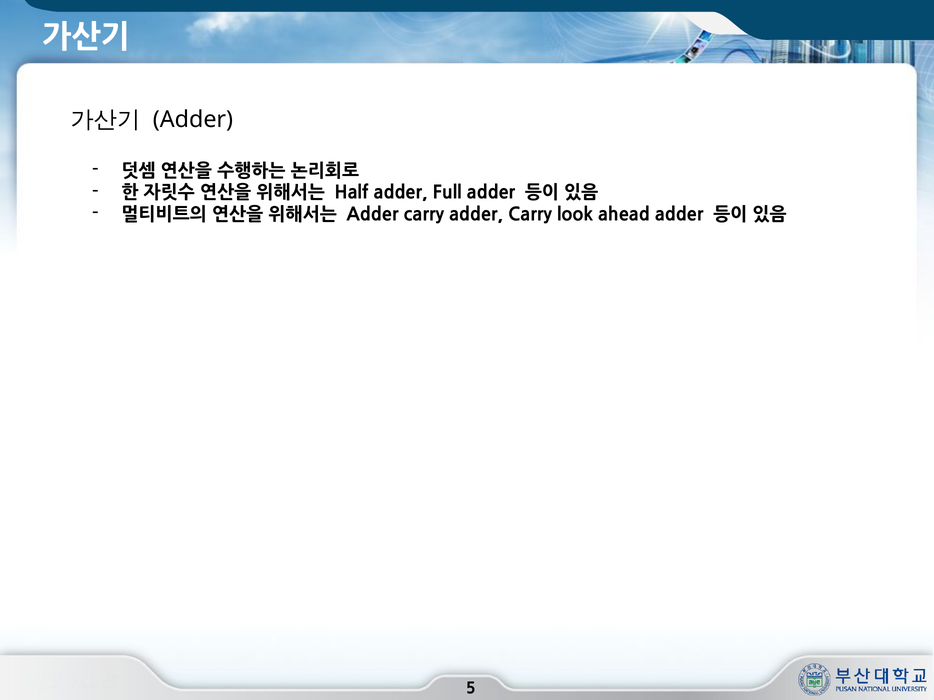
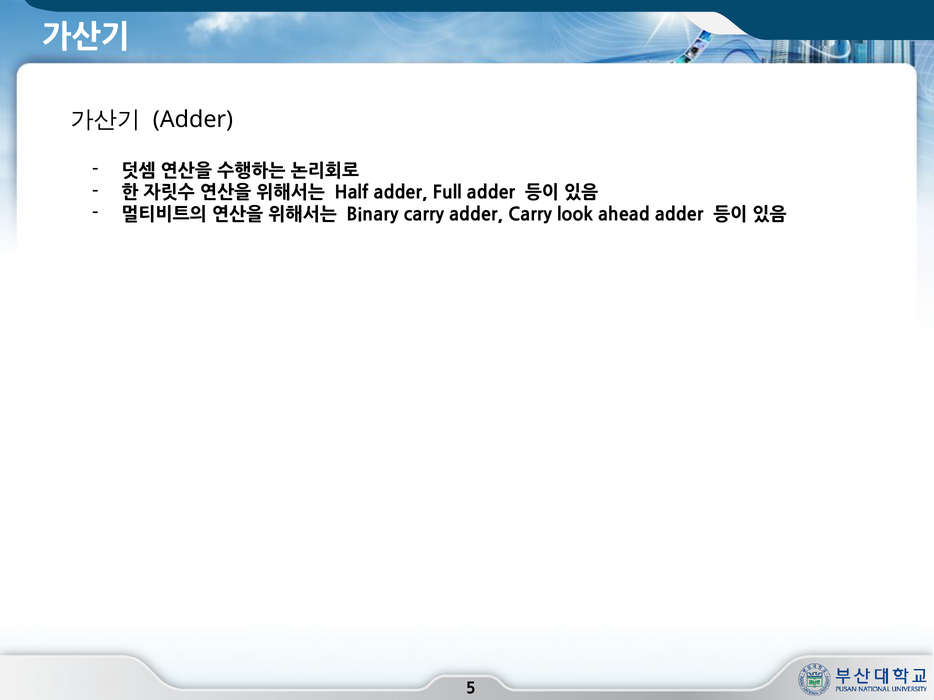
Adder: Adder -> Binary (372, 215)
